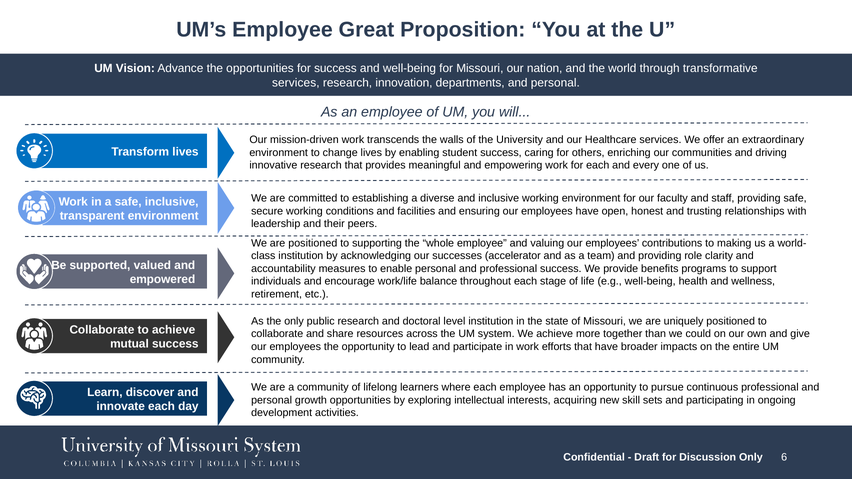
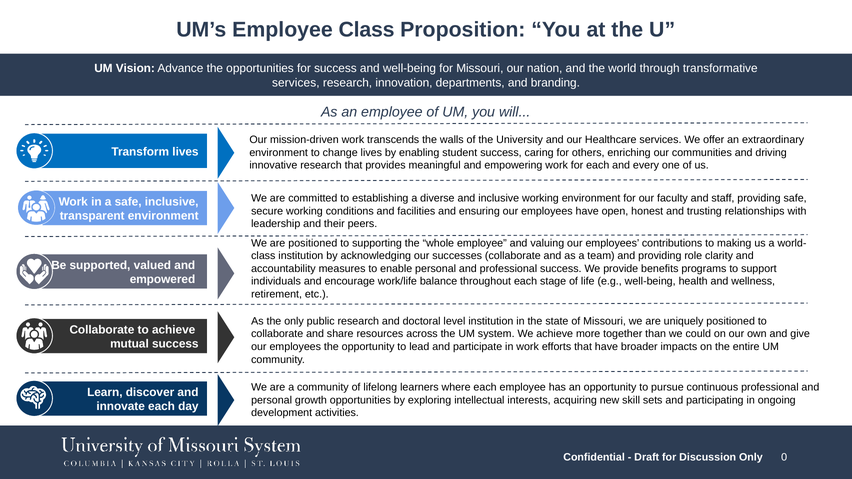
Employee Great: Great -> Class (367, 30)
personal: personal -> branding (555, 83)
successes accelerator: accelerator -> collaborate (513, 256)
6: 6 -> 0 (784, 458)
